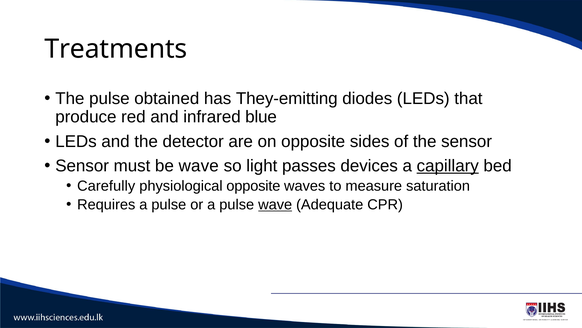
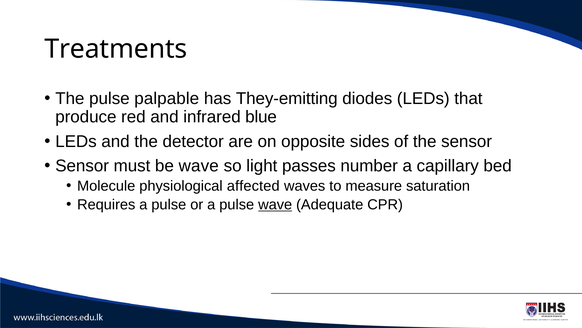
obtained: obtained -> palpable (167, 98)
devices: devices -> number (369, 166)
capillary underline: present -> none (448, 166)
Carefully: Carefully -> Molecule (106, 186)
physiological opposite: opposite -> affected (253, 186)
